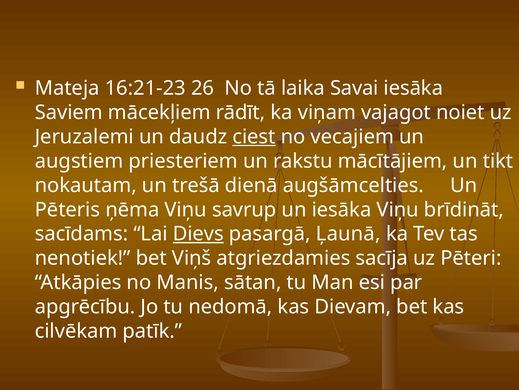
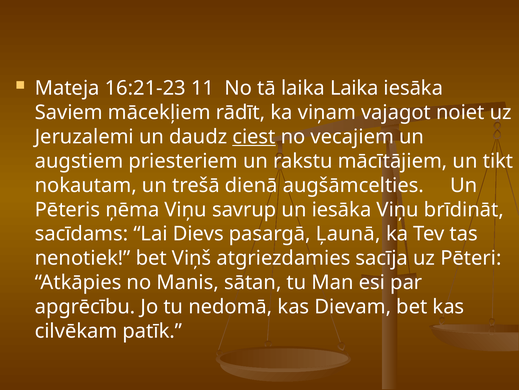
26: 26 -> 11 (203, 88)
laika Savai: Savai -> Laika (354, 88)
Dievs underline: present -> none (198, 234)
